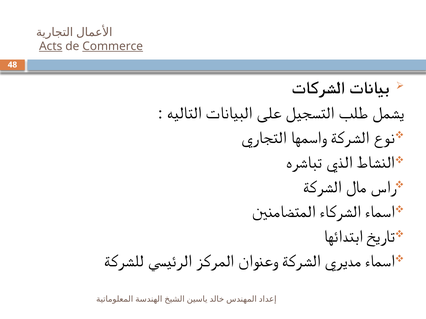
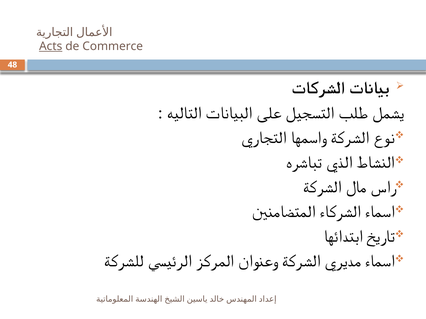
Commerce underline: present -> none (113, 46)
